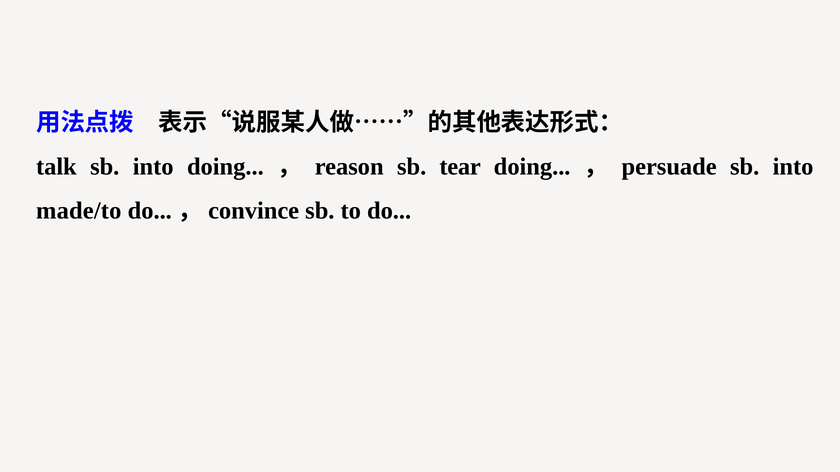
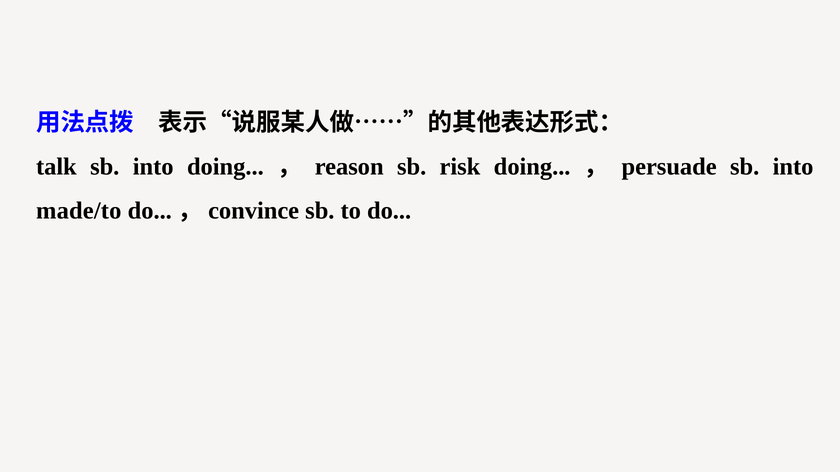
tear: tear -> risk (460, 167)
